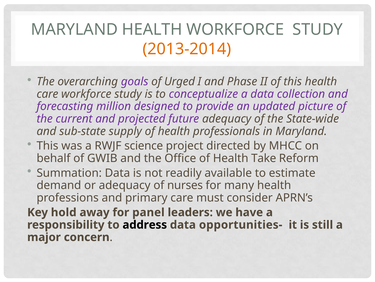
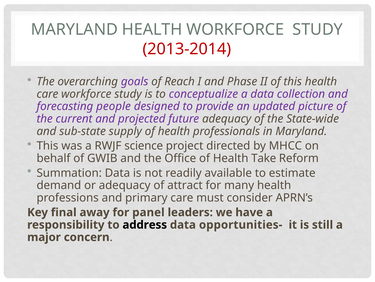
2013-2014 colour: orange -> red (187, 49)
Urged: Urged -> Reach (180, 81)
million: million -> people (114, 106)
nurses: nurses -> attract (185, 185)
hold: hold -> final (64, 212)
